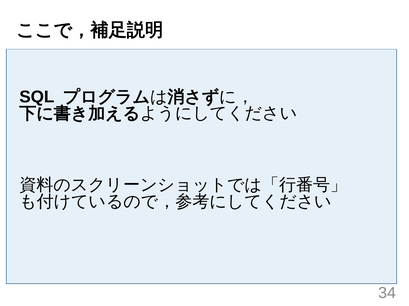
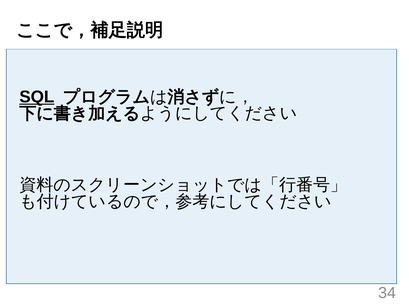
SQL underline: none -> present (37, 97)
